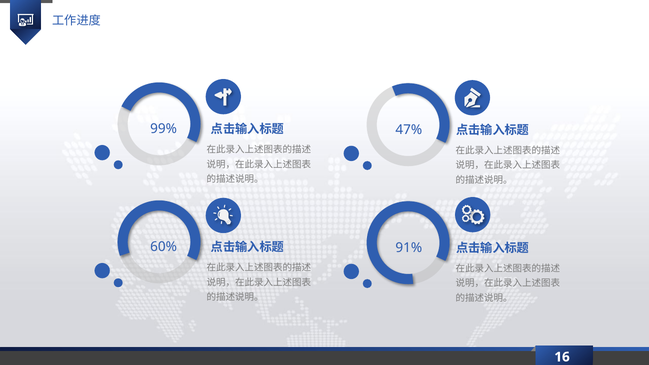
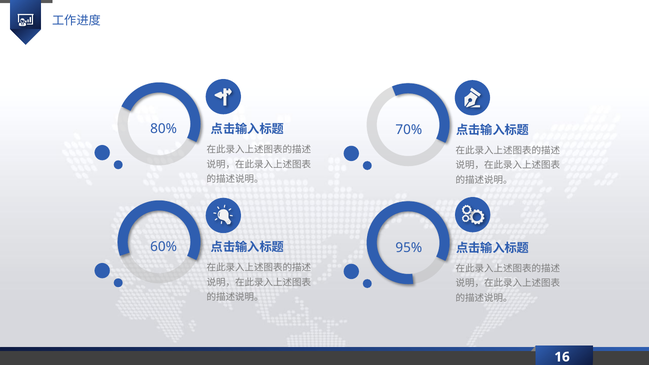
99%: 99% -> 80% (164, 129)
47%: 47% -> 70% (409, 130)
91%: 91% -> 95% (409, 248)
